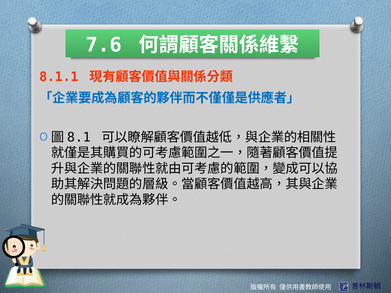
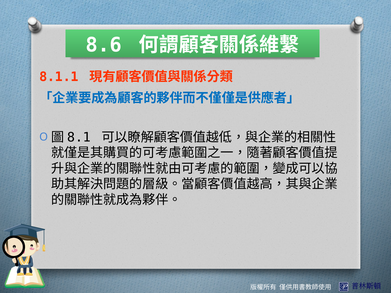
7.6: 7.6 -> 8.6 (104, 45)
